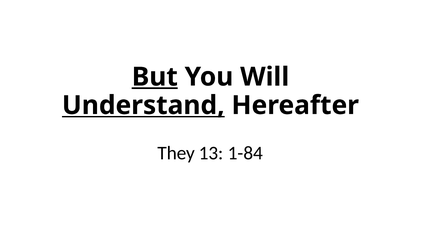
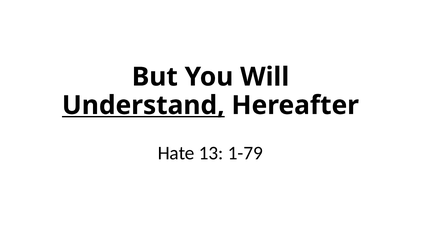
But underline: present -> none (155, 77)
They: They -> Hate (176, 153)
1-84: 1-84 -> 1-79 (245, 153)
